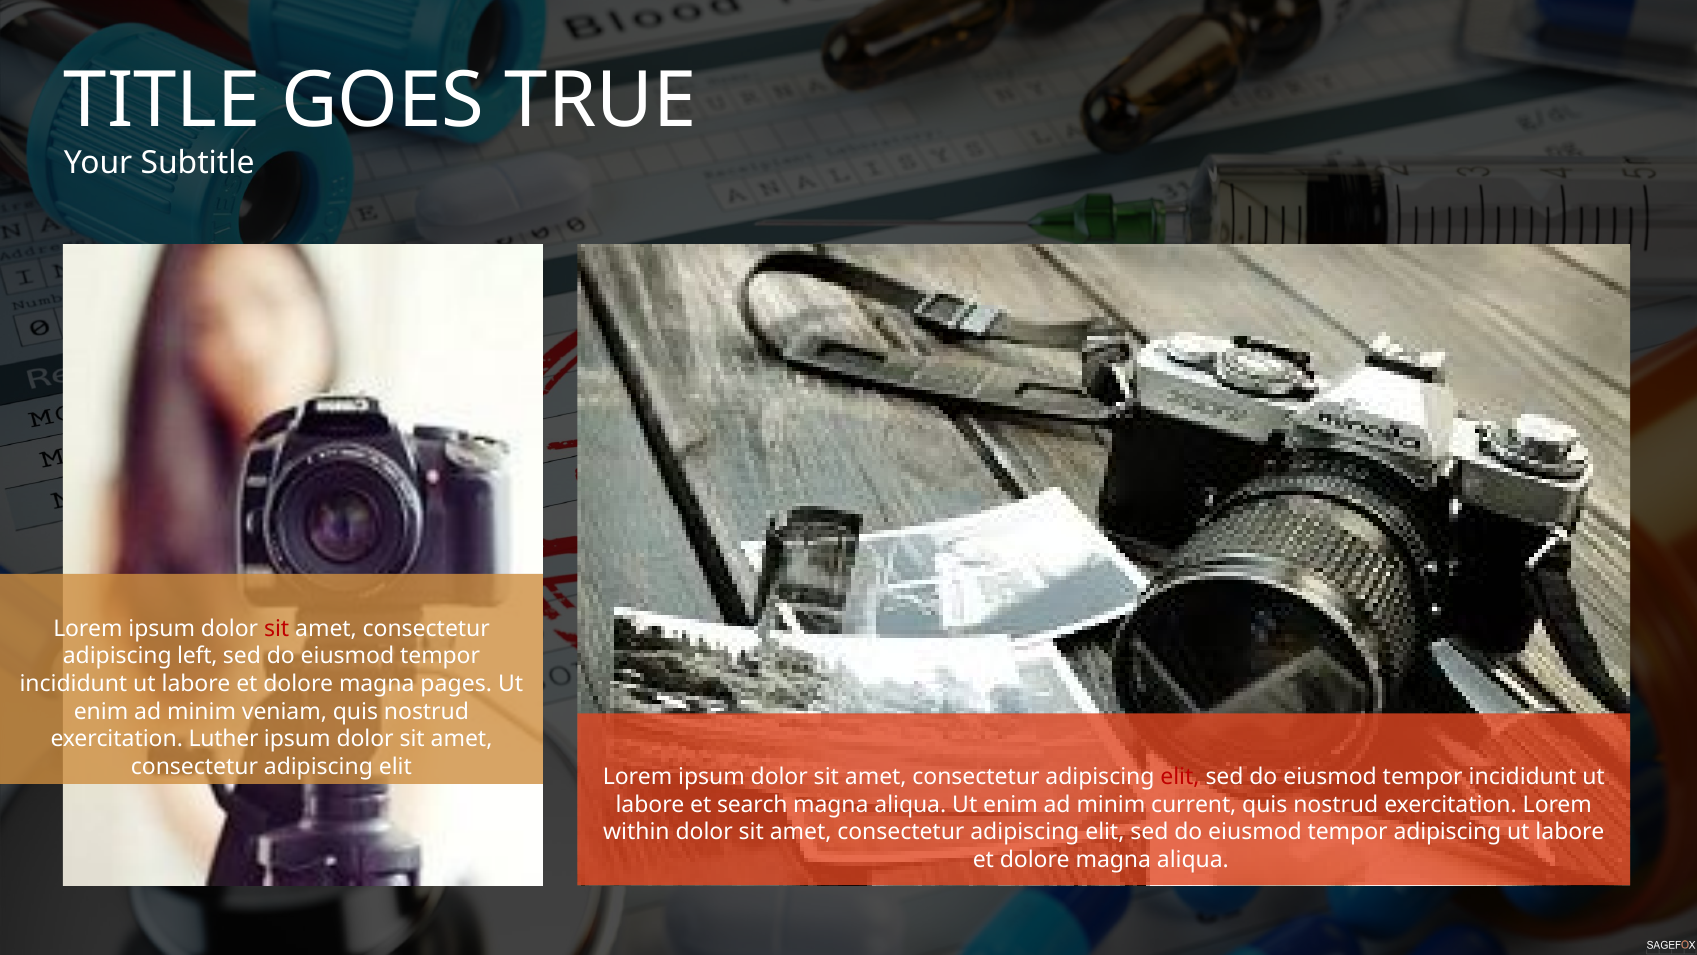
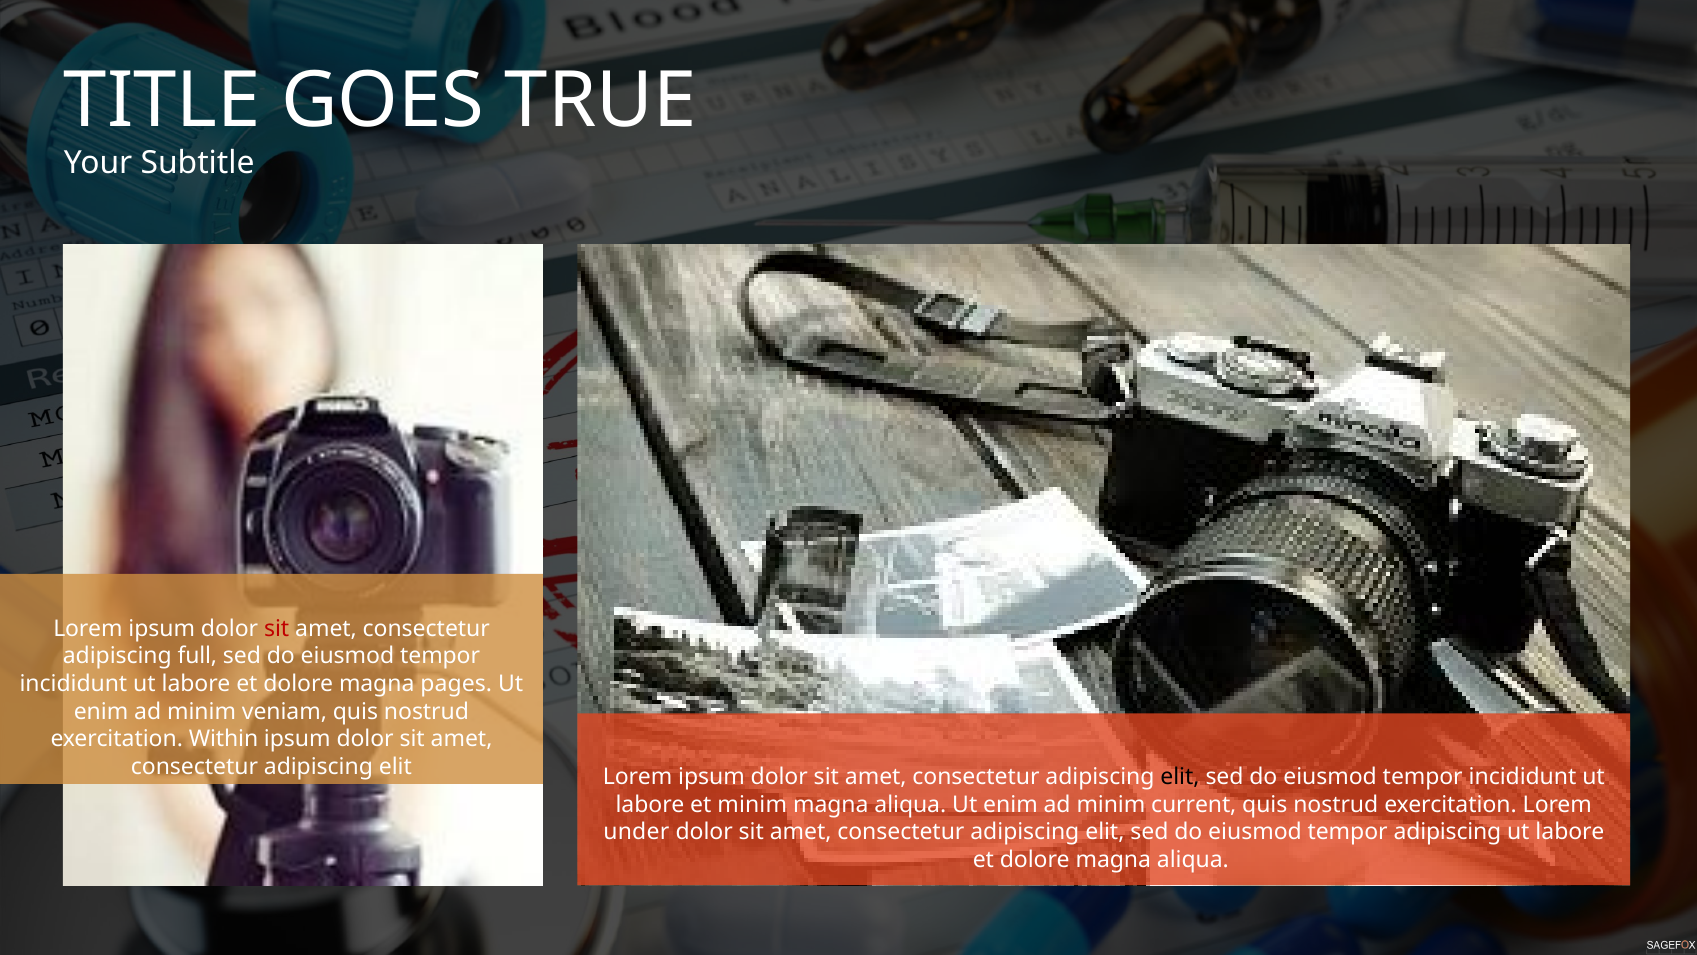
left: left -> full (197, 656)
Luther: Luther -> Within (224, 739)
elit colour: red -> black (1180, 777)
et search: search -> minim (752, 804)
within: within -> under (636, 832)
